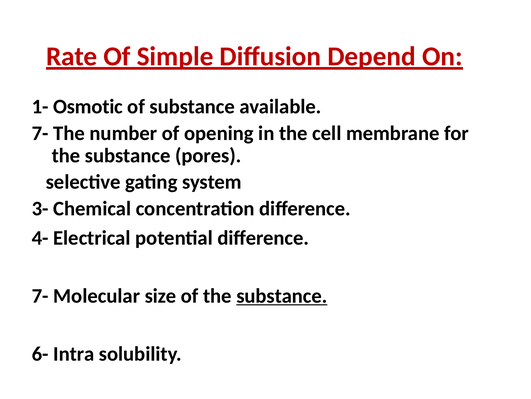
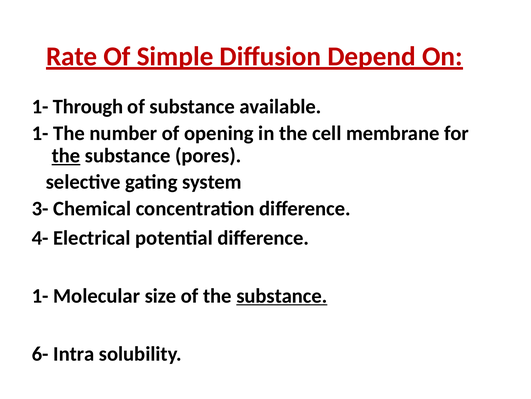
Osmotic: Osmotic -> Through (88, 107)
7-: 7- -> 1- (40, 133)
the underline: none -> present (66, 155)
7-: 7- -> 1- (40, 295)
